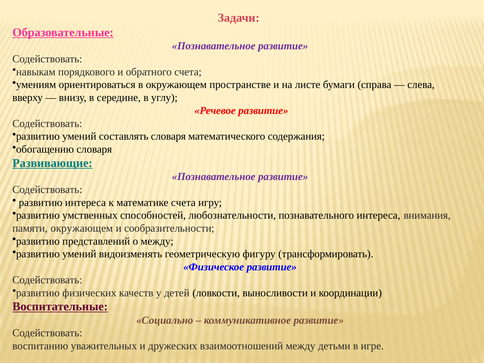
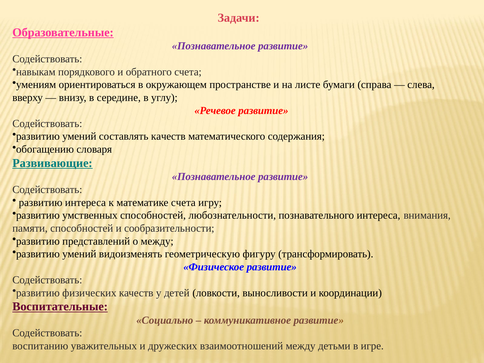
составлять словаря: словаря -> качеств (168, 136)
памяти окружающем: окружающем -> способностей (82, 228)
